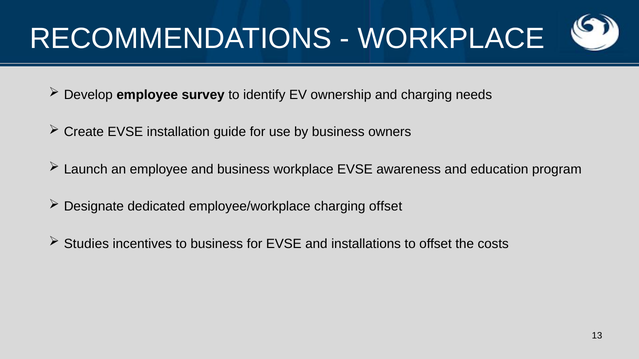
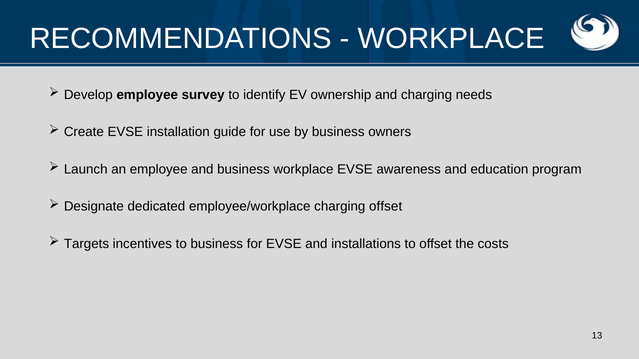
Studies: Studies -> Targets (86, 244)
